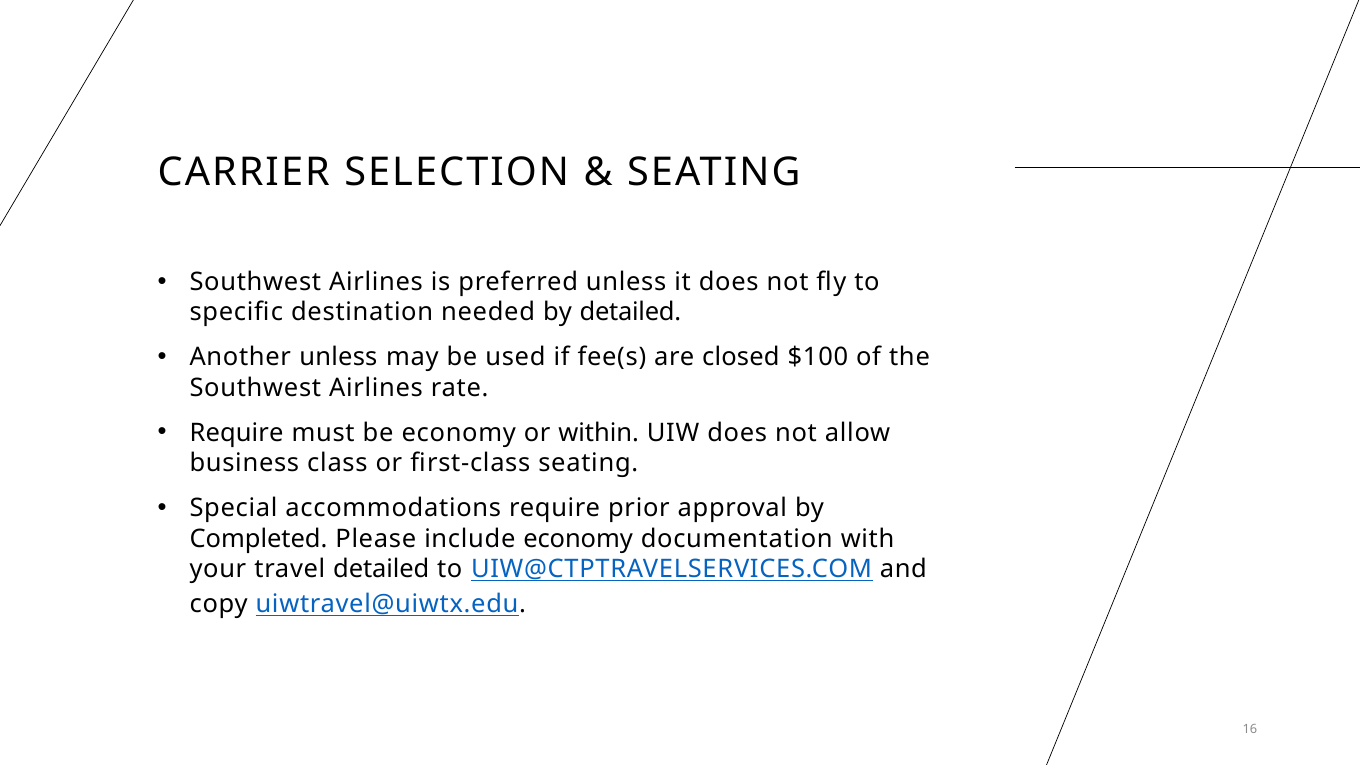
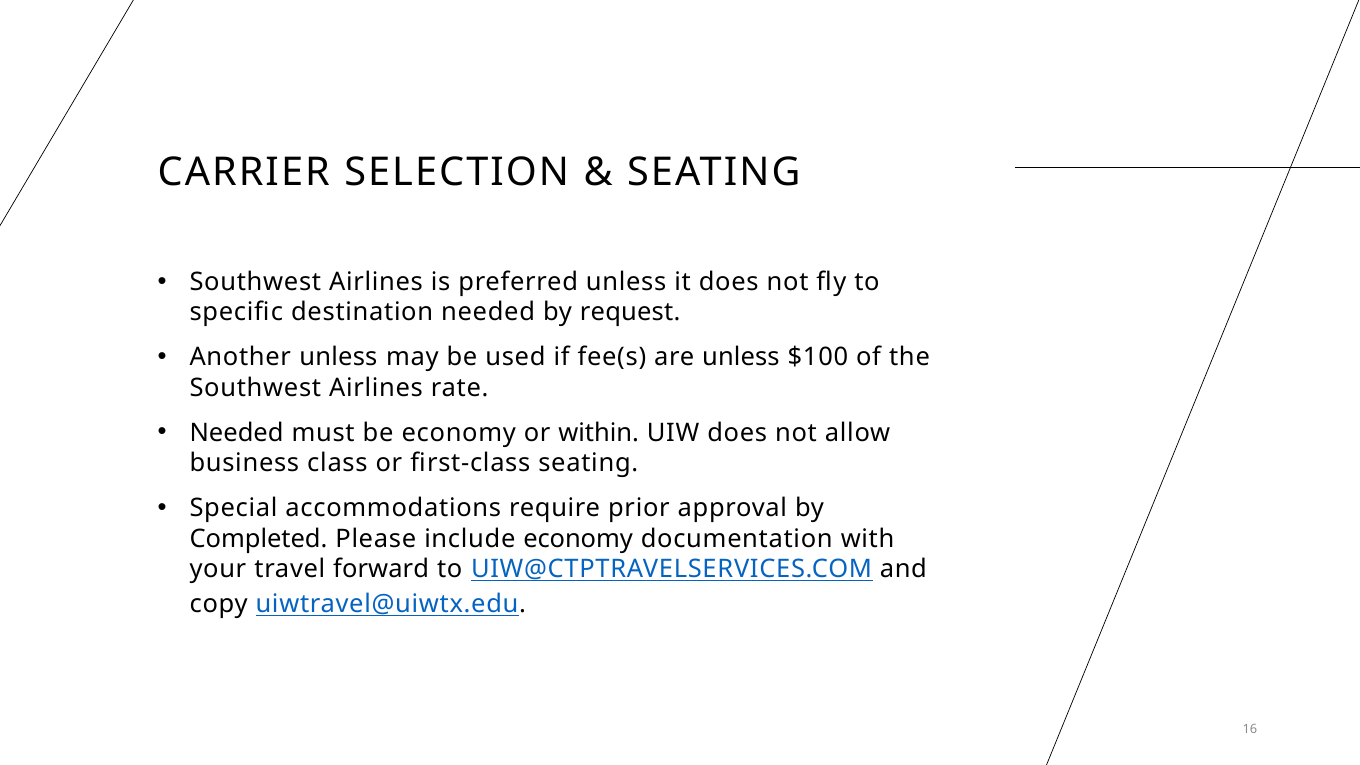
by detailed: detailed -> request (630, 313)
are closed: closed -> unless (741, 357)
Require: Require -> Needed (237, 433)
travel detailed: detailed -> forward (381, 569)
